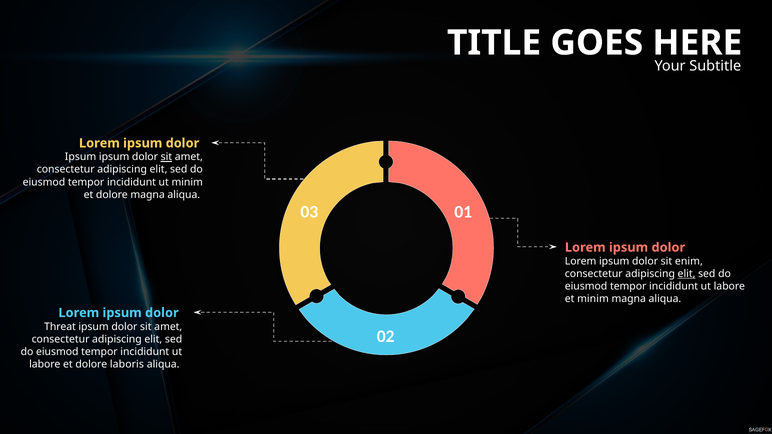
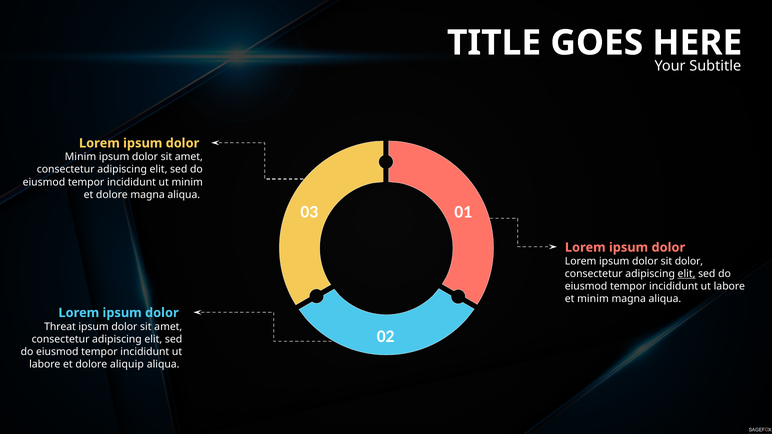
Ipsum: Ipsum -> Minim (81, 157)
sit underline: present -> none (166, 157)
sit enim: enim -> dolor (689, 261)
laboris: laboris -> aliquip (127, 364)
